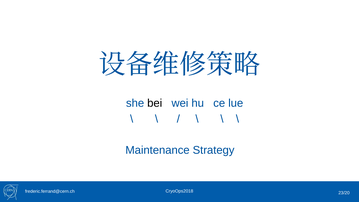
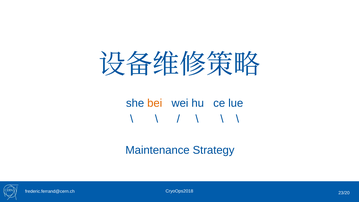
bei colour: black -> orange (155, 103)
